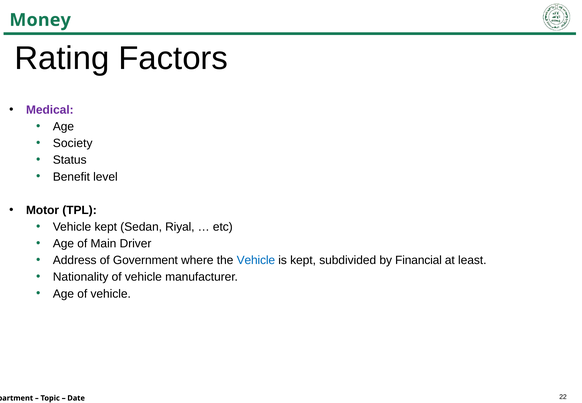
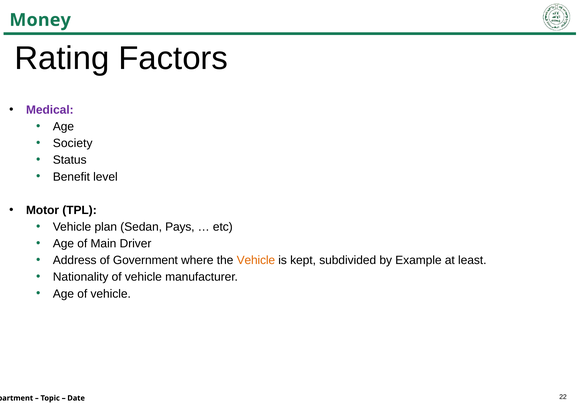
Vehicle kept: kept -> plan (106, 227)
Riyal: Riyal -> Pays (180, 227)
Vehicle colour: blue -> orange (256, 260)
Financial: Financial -> Example (418, 260)
